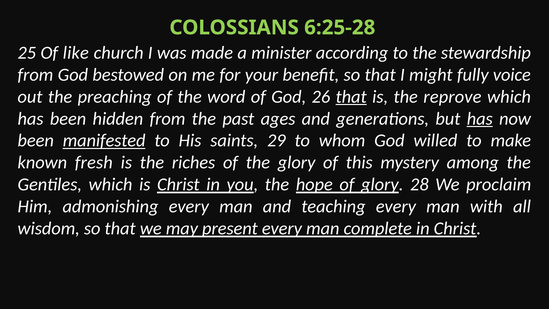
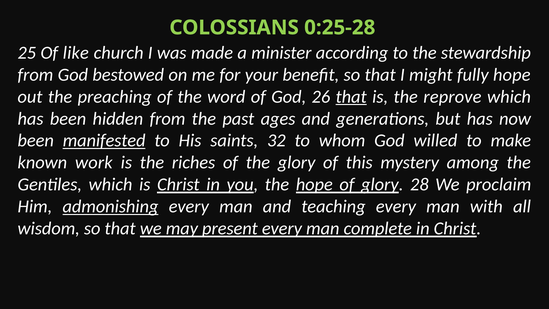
6:25-28: 6:25-28 -> 0:25-28 (340, 28)
fully voice: voice -> hope (512, 75)
has underline: present -> none (480, 119)
29: 29 -> 32 (276, 141)
fresh: fresh -> work (94, 163)
admonishing underline: none -> present (110, 206)
